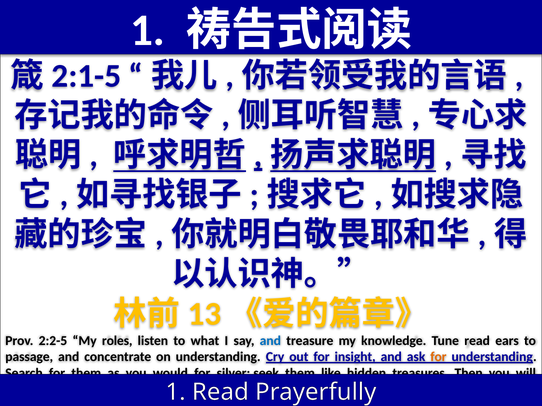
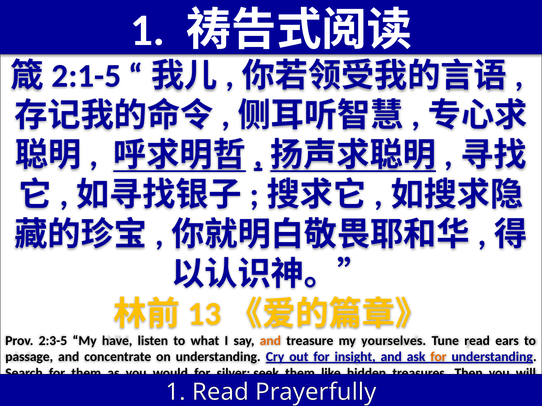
2:2-5: 2:2-5 -> 2:3-5 (53, 341)
roles: roles -> have (117, 341)
and colour: blue -> orange (270, 341)
my knowledge: knowledge -> yourselves (394, 341)
